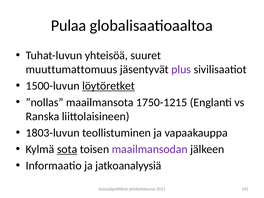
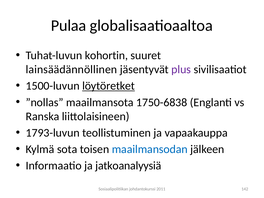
yhteisöä: yhteisöä -> kohortin (106, 55)
muuttumattomuus: muuttumattomuus -> lainsäädännöllinen (71, 69)
1750-1215: 1750-1215 -> 1750-6838 (162, 102)
1803-luvun: 1803-luvun -> 1793-luvun (53, 133)
sota underline: present -> none (67, 149)
maailmansodan colour: purple -> blue (150, 149)
